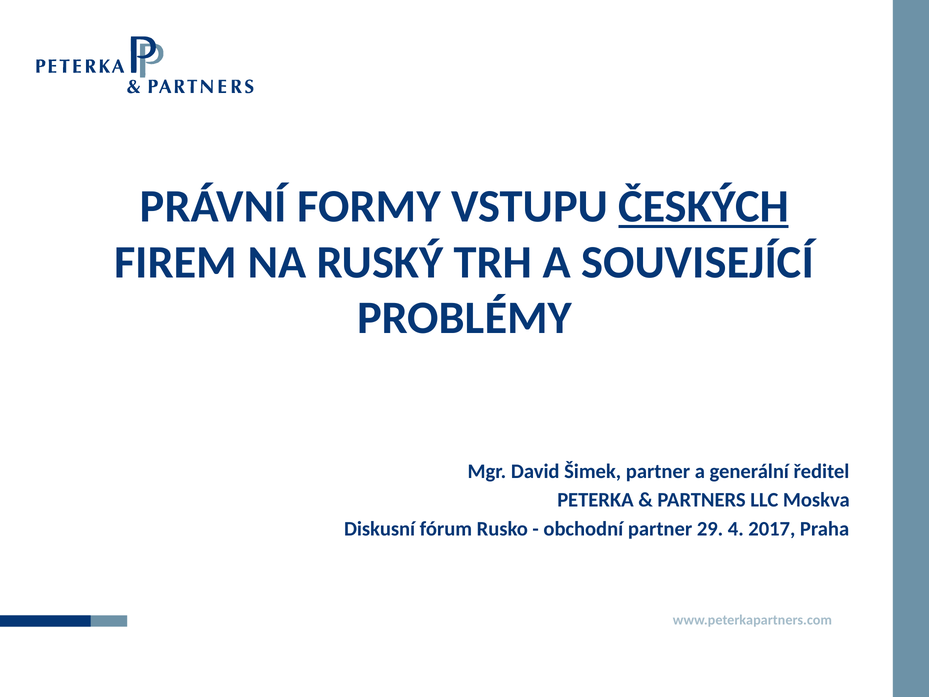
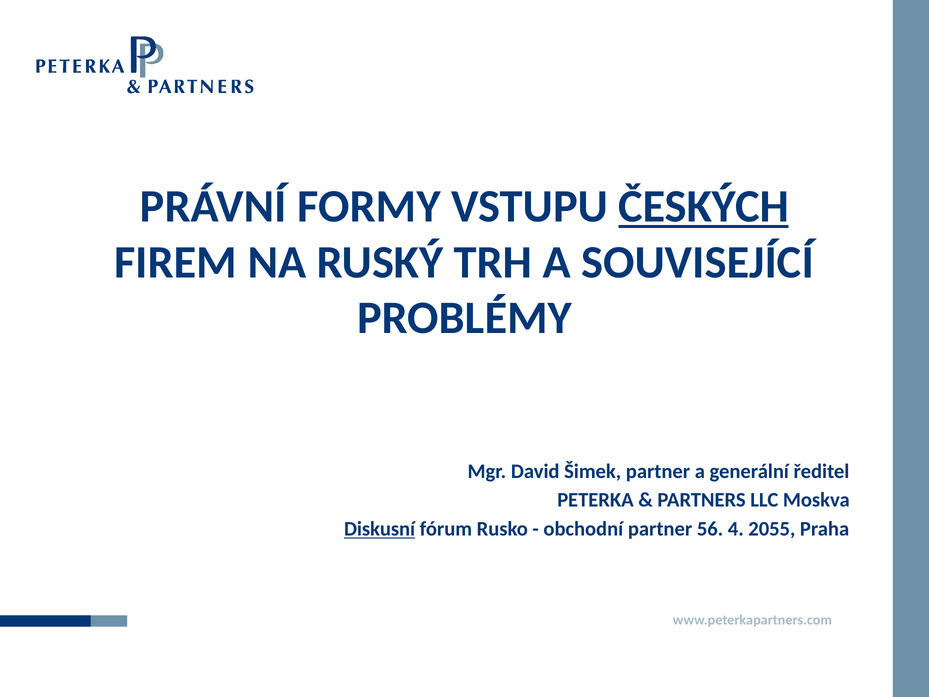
Diskusní underline: none -> present (380, 529)
29: 29 -> 56 (710, 529)
2017: 2017 -> 2055 (772, 529)
